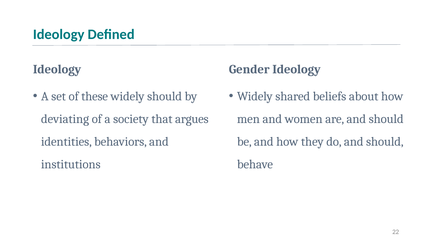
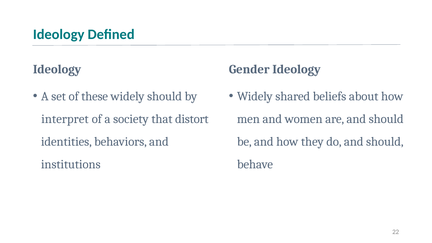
deviating: deviating -> interpret (65, 119)
argues: argues -> distort (192, 119)
